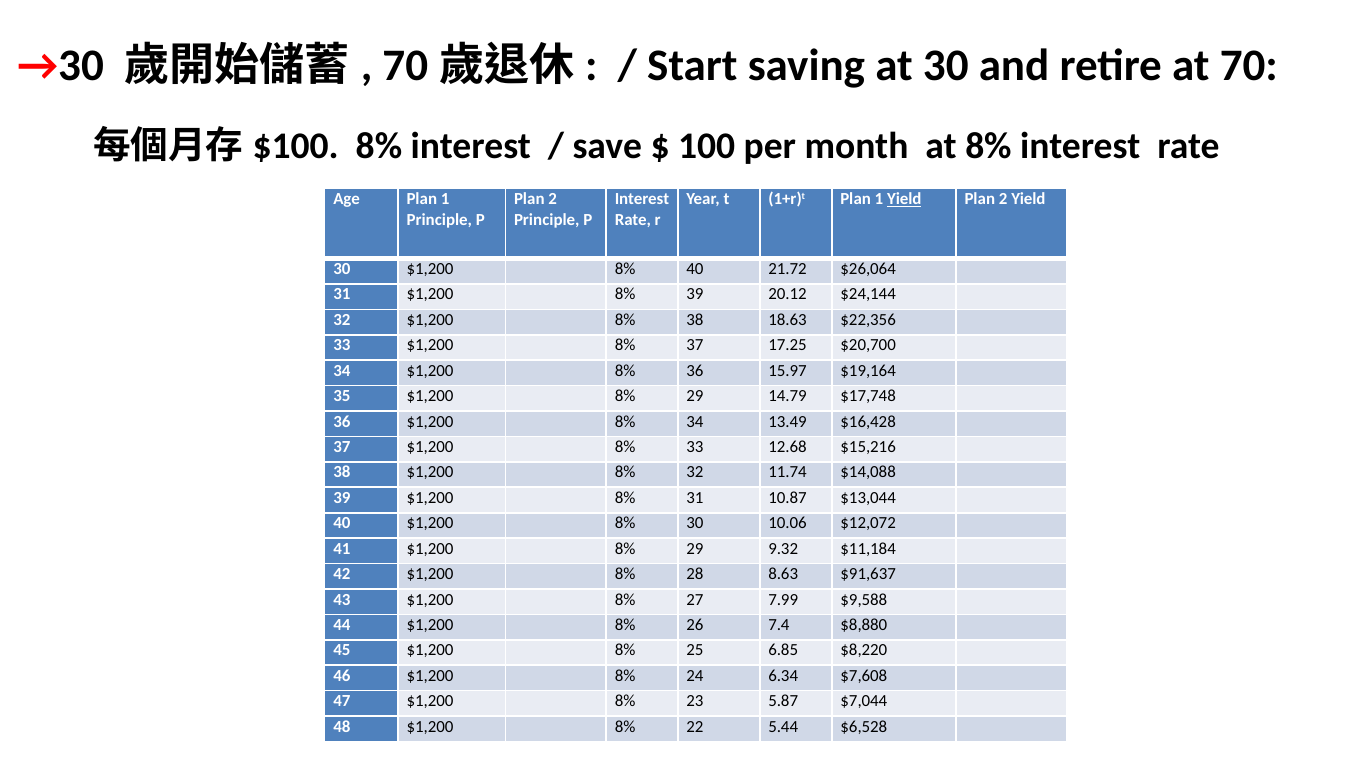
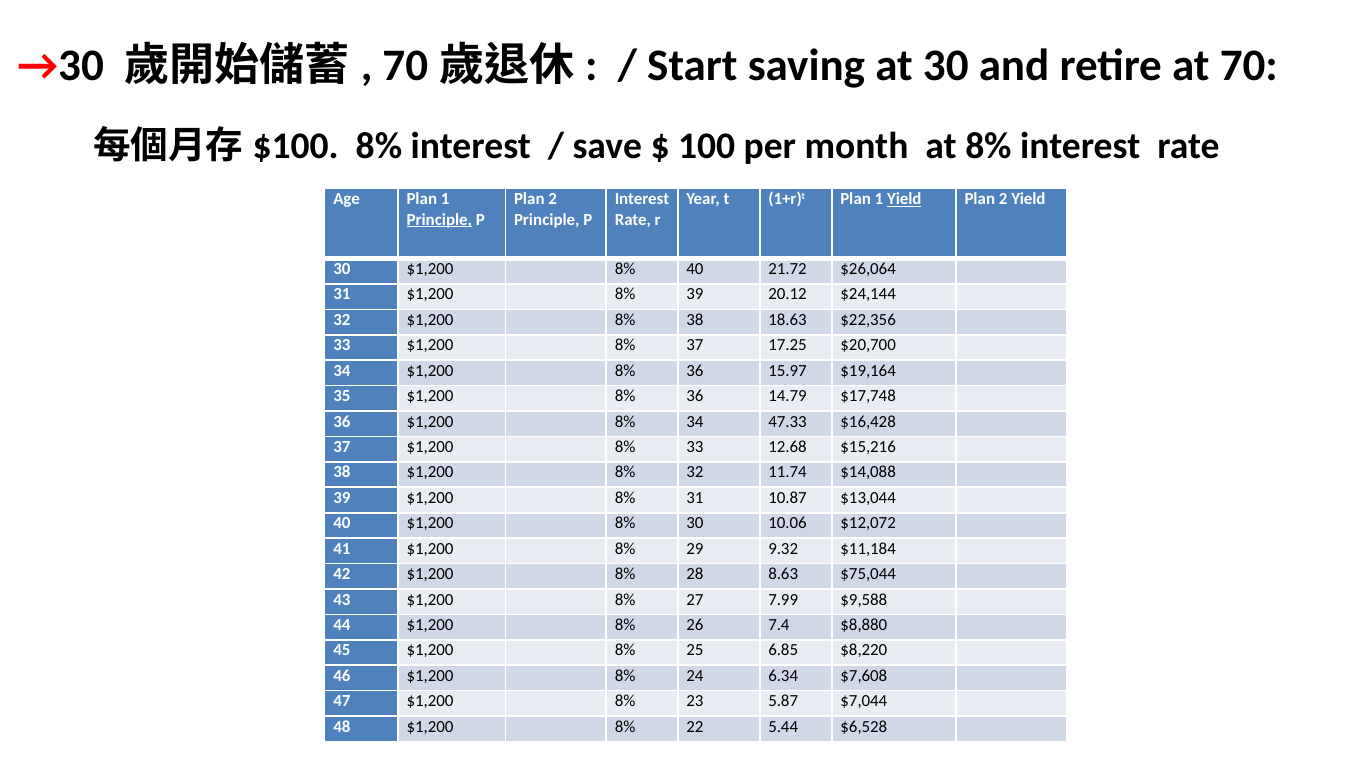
Principle underline: none -> present (439, 220)
35 $1,200 8% 29: 29 -> 36 (695, 396)
13.49: 13.49 -> 47.33 (788, 422)
$91,637: $91,637 -> $75,044 (868, 574)
